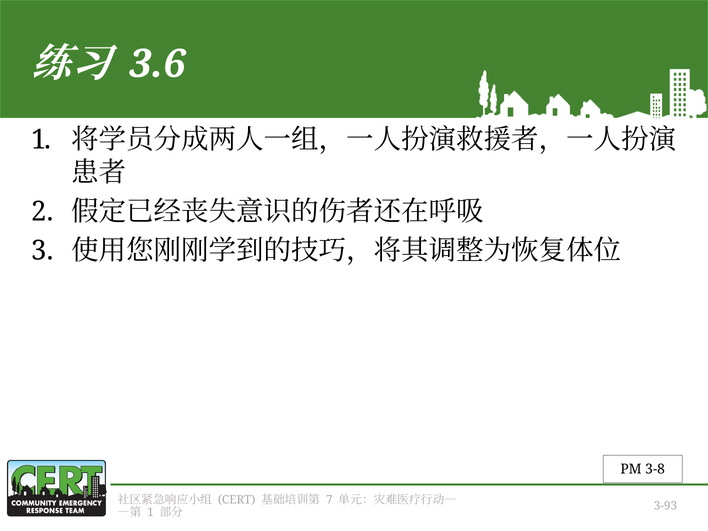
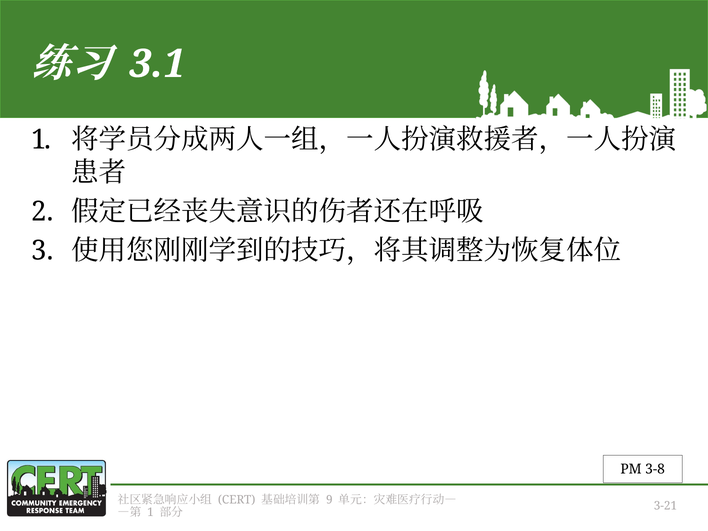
3.6: 3.6 -> 3.1 (157, 64)
7: 7 -> 9 (329, 500)
3-93: 3-93 -> 3-21 (665, 506)
